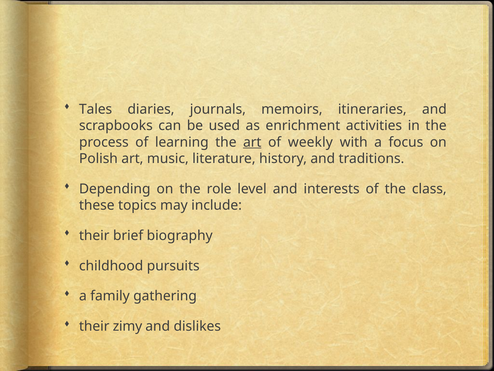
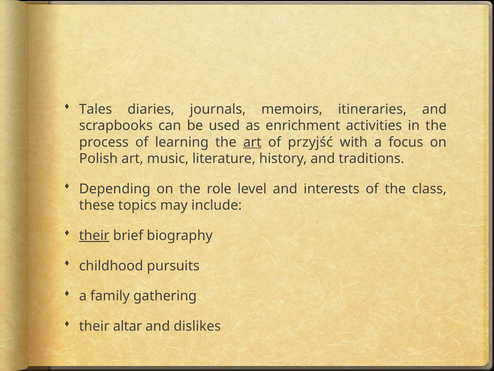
weekly: weekly -> przyjść (310, 142)
their underline: none -> present (94, 235)
zimy: zimy -> altar (127, 326)
